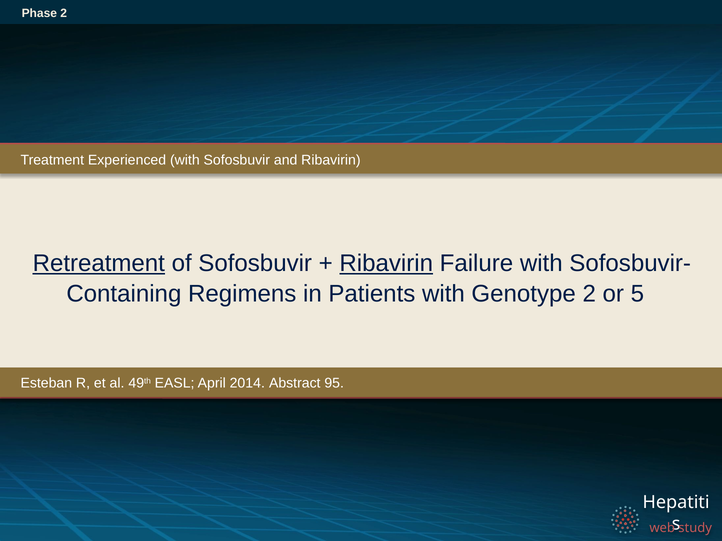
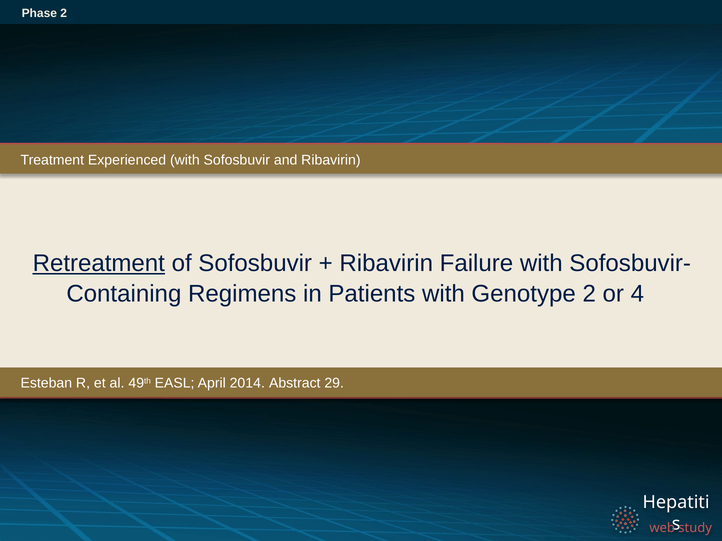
Ribavirin underline: present -> none (386, 264)
5: 5 -> 4 (637, 294)
95: 95 -> 29 (334, 384)
